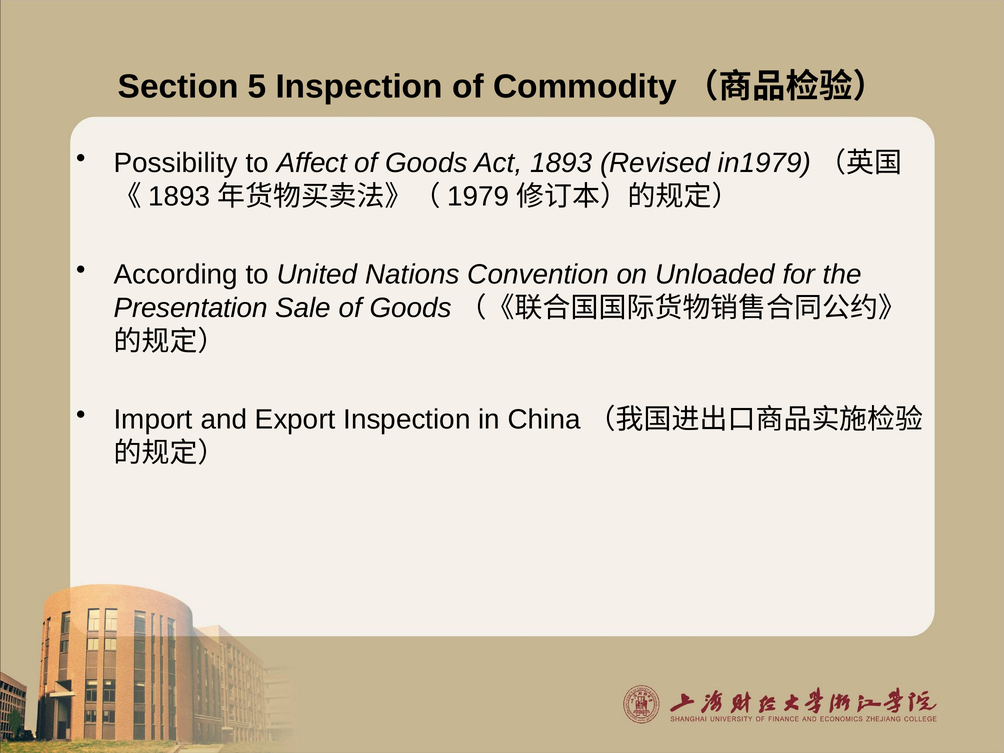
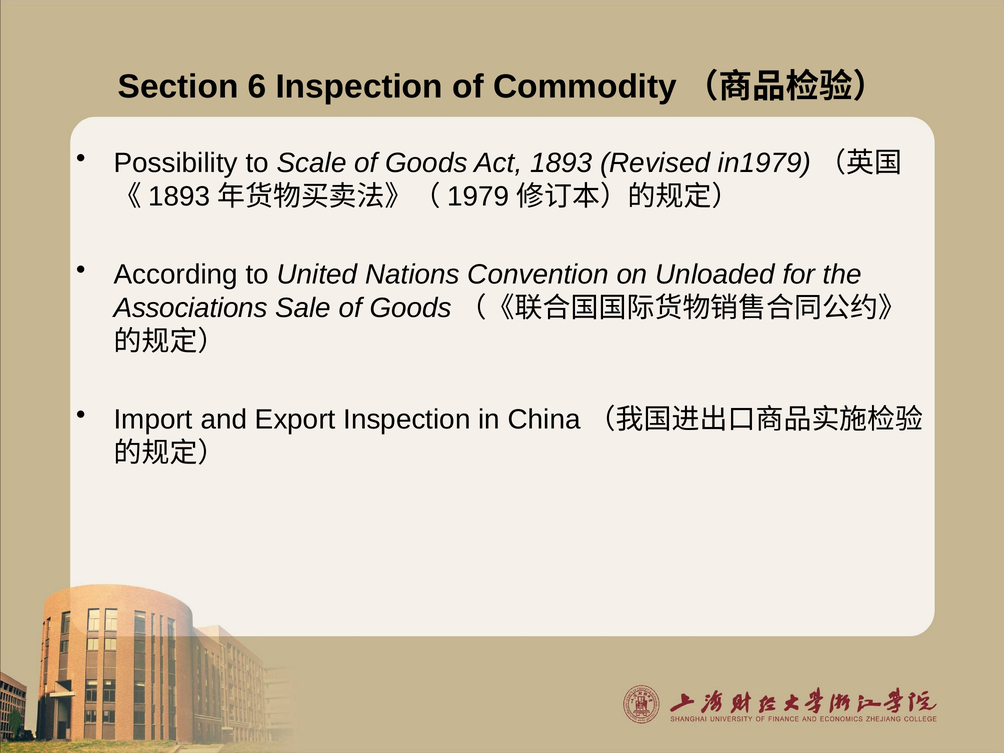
5: 5 -> 6 (257, 87)
Affect: Affect -> Scale (312, 163)
Presentation: Presentation -> Associations (191, 308)
